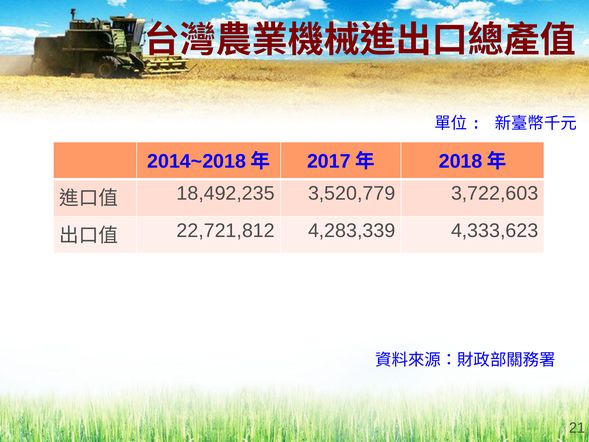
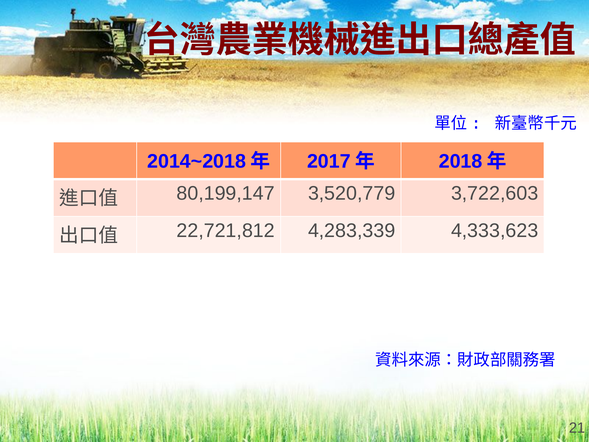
18,492,235: 18,492,235 -> 80,199,147 (226, 193)
